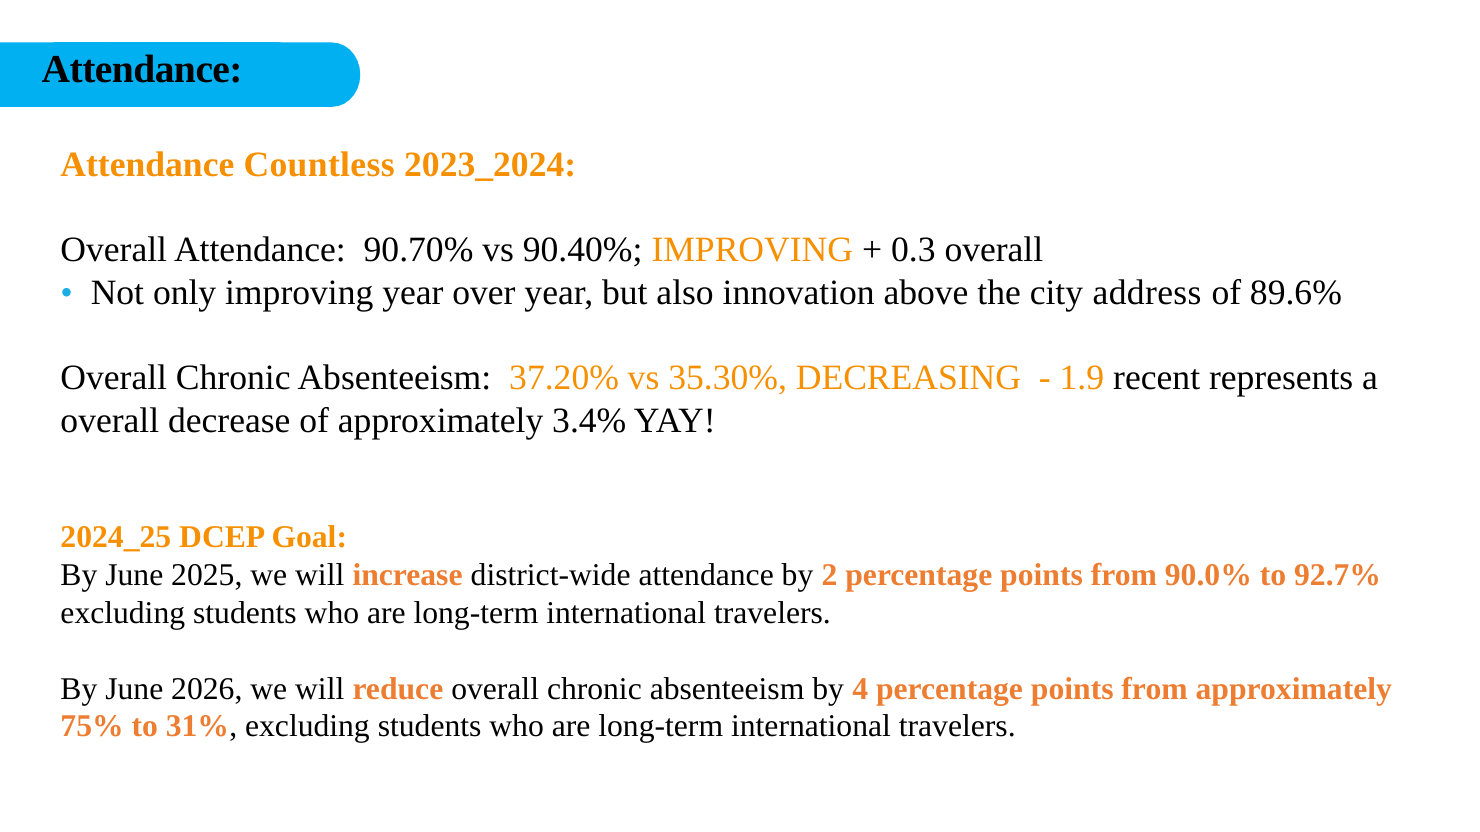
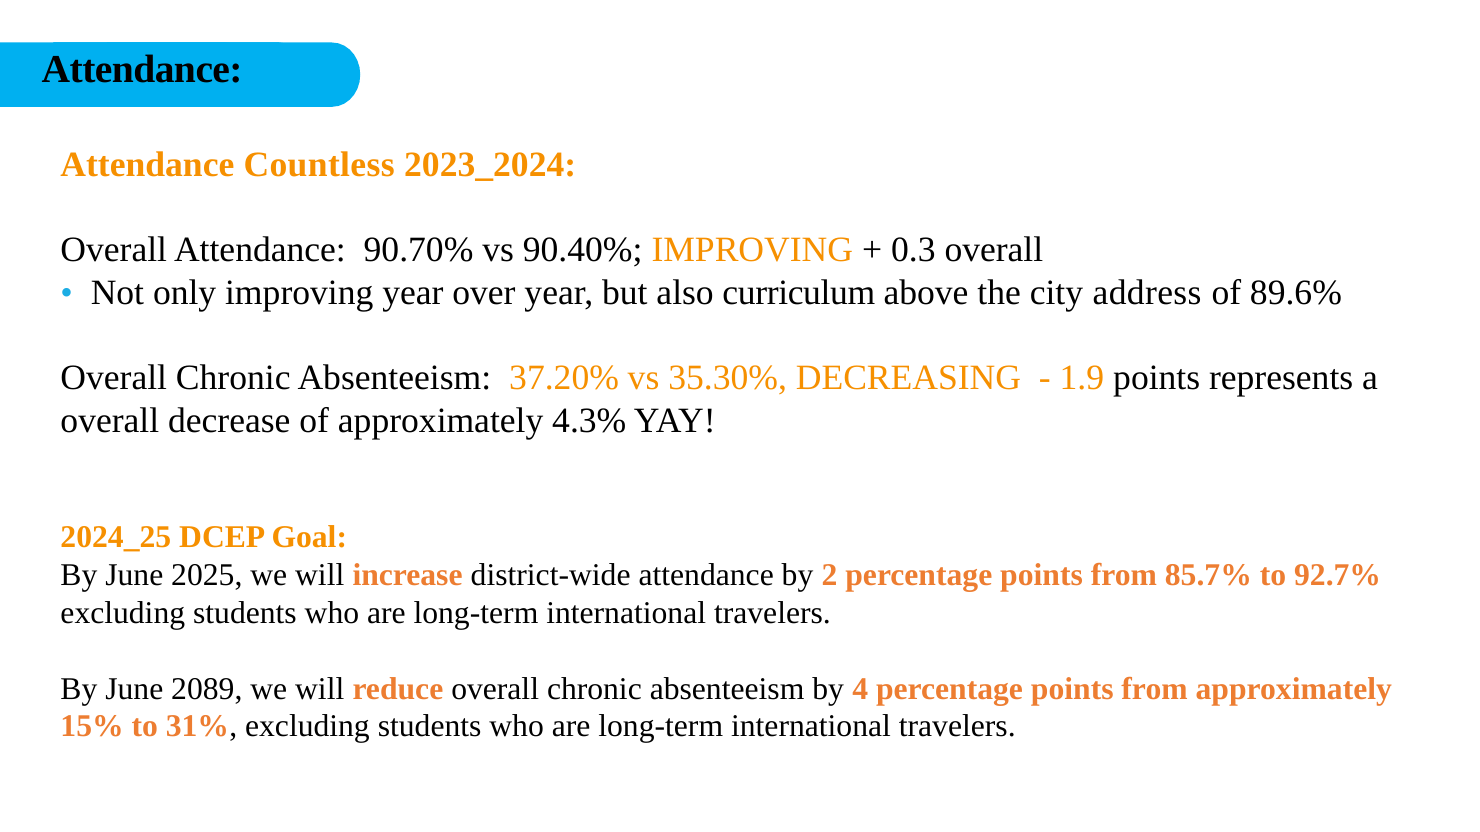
innovation: innovation -> curriculum (799, 293)
1.9 recent: recent -> points (1157, 378)
3.4%: 3.4% -> 4.3% (589, 421)
90.0%: 90.0% -> 85.7% (1208, 575)
2026: 2026 -> 2089 (207, 689)
75%: 75% -> 15% (92, 727)
